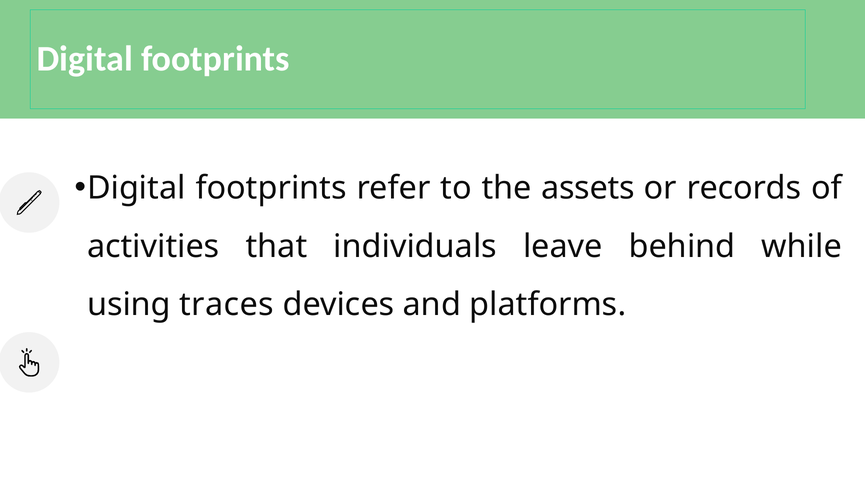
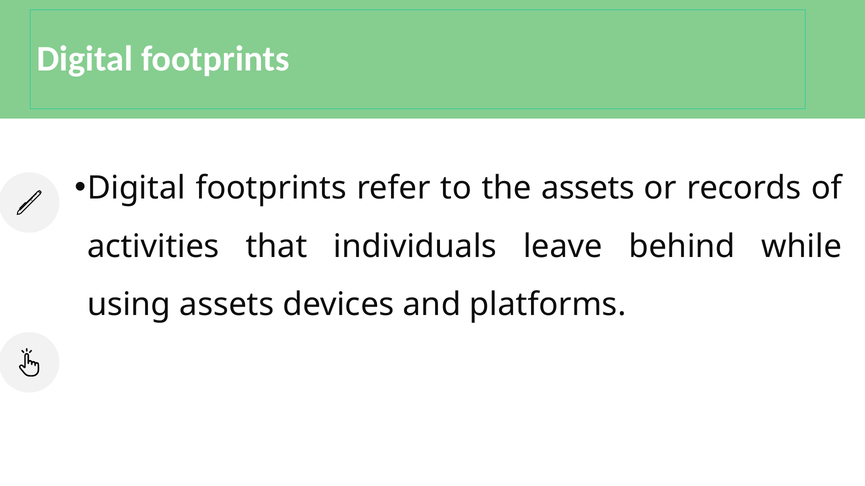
using traces: traces -> assets (227, 305)
